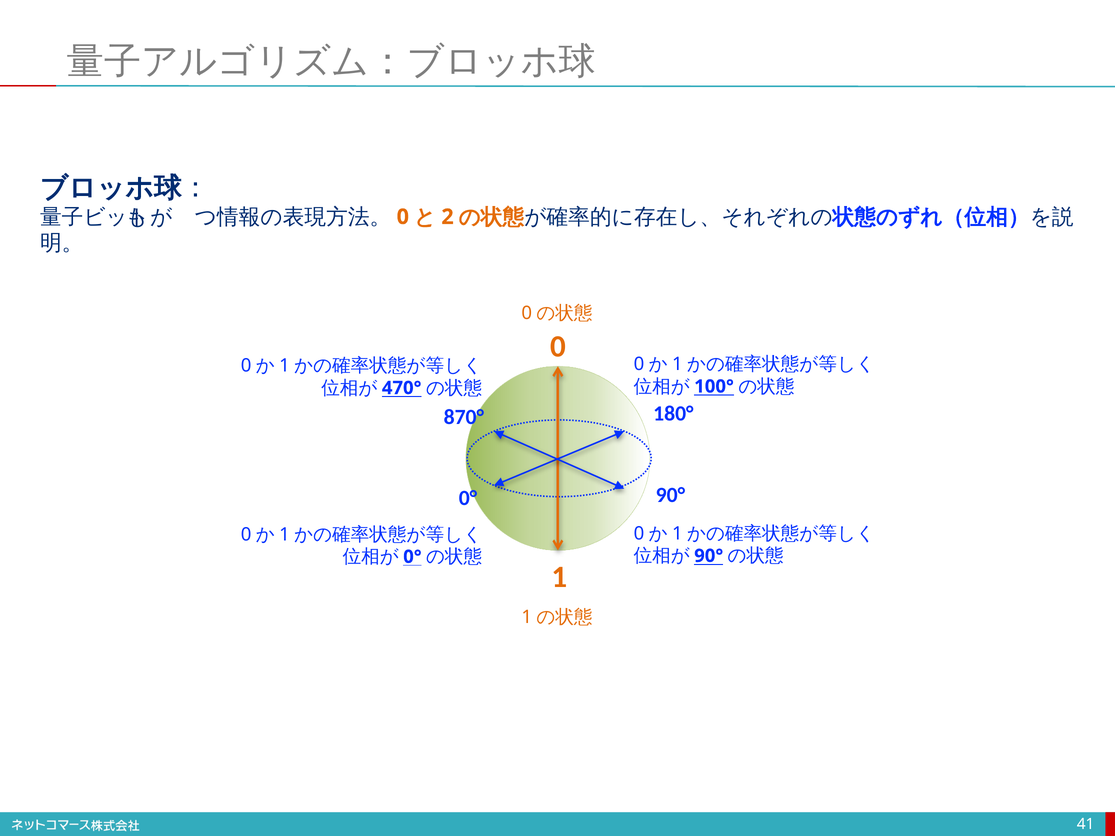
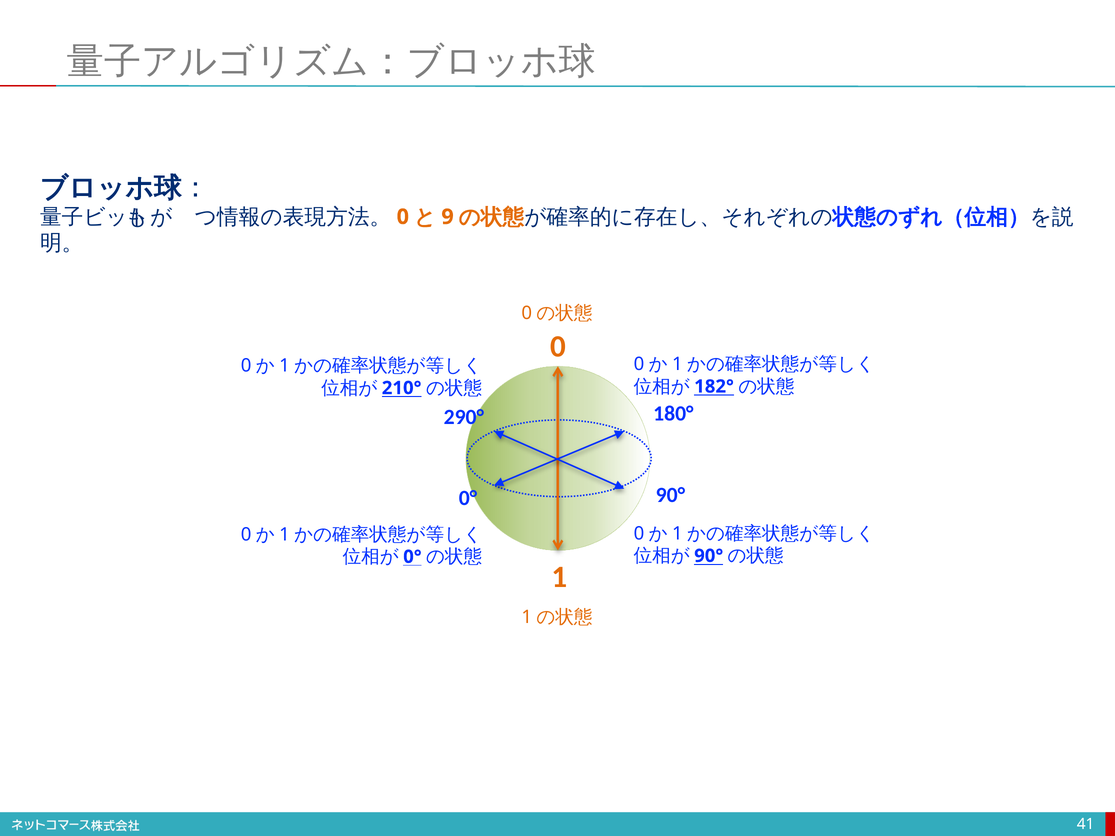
2: 2 -> 9 (448, 217)
100°: 100° -> 182° (714, 387)
470°: 470° -> 210° (402, 388)
870°: 870° -> 290° (464, 417)
